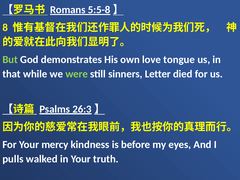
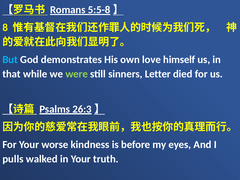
But colour: light green -> light blue (10, 60)
tongue: tongue -> himself (179, 60)
mercy: mercy -> worse (55, 145)
